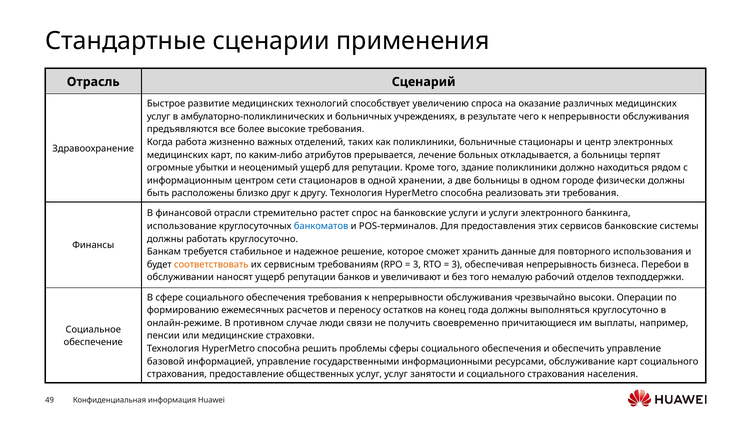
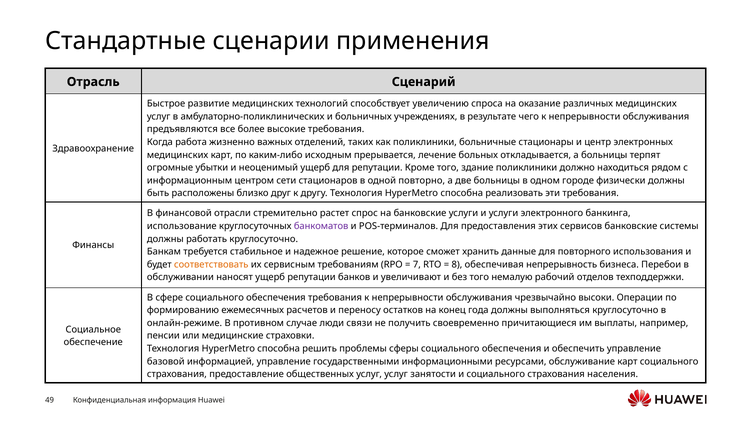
атрибутов: атрибутов -> исходным (328, 155)
хранении: хранении -> повторно (422, 180)
банкоматов colour: blue -> purple (321, 226)
3: 3 -> 7 (417, 264)
3: 3 -> 8 (457, 264)
